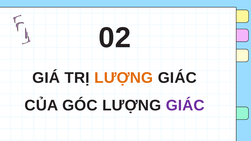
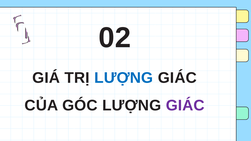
LƯỢNG colour: orange -> blue (124, 78)
